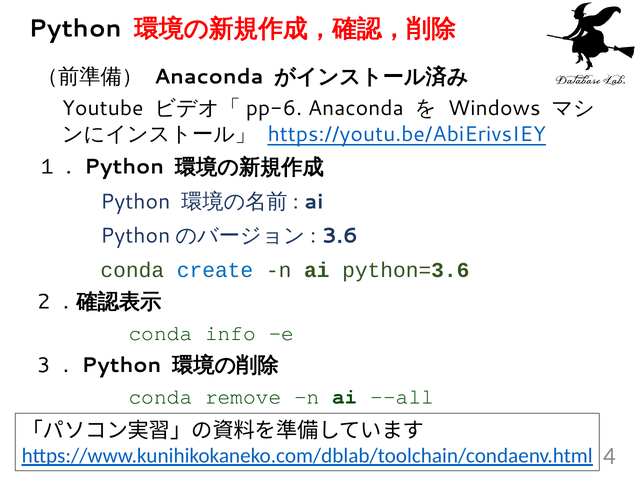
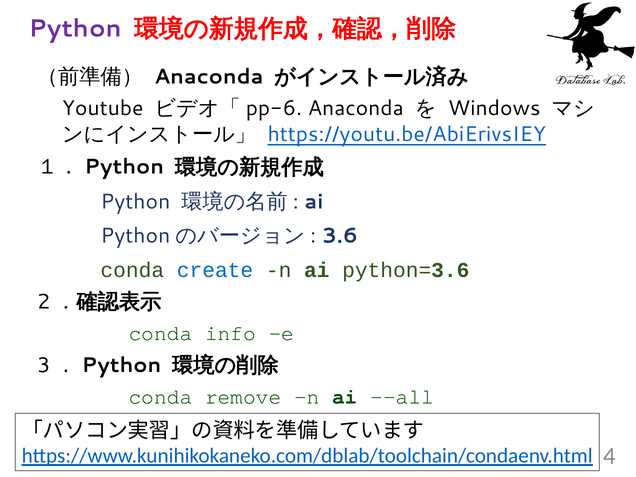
Python colour: black -> purple (75, 29)
